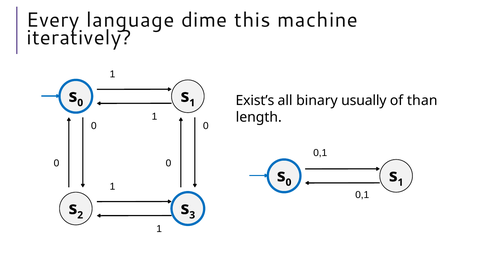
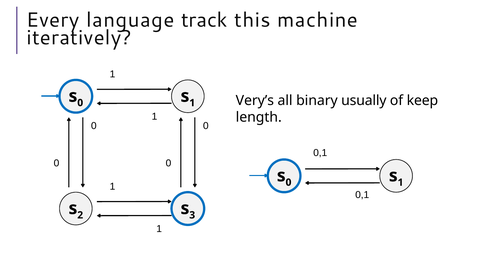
dime: dime -> track (204, 20)
Exist’s: Exist’s -> Very’s (255, 100)
than: than -> keep (422, 100)
